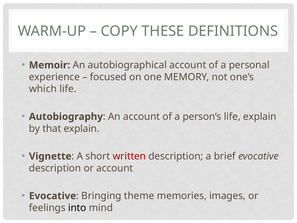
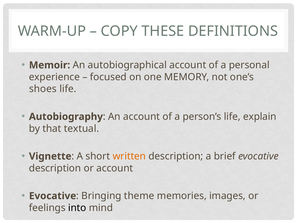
which: which -> shoes (43, 89)
that explain: explain -> textual (81, 128)
written colour: red -> orange (129, 156)
